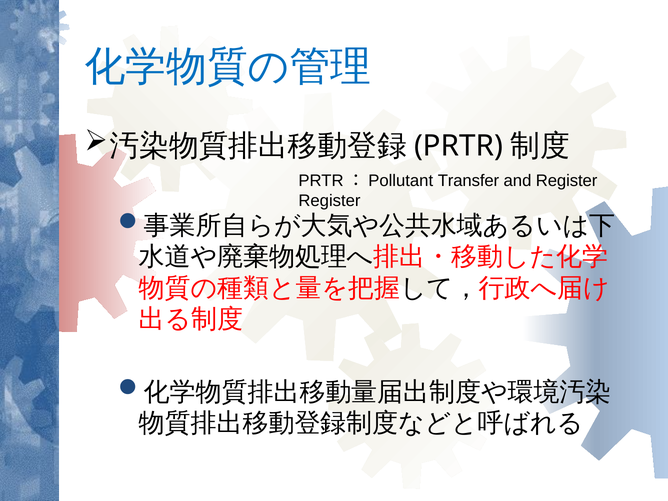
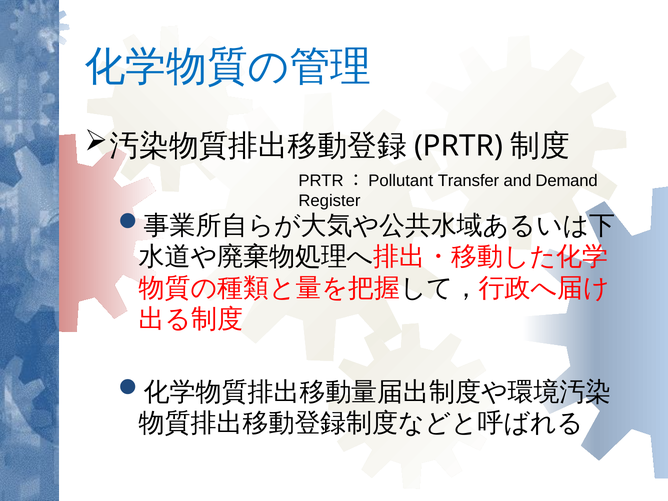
and Register: Register -> Demand (567, 181)
